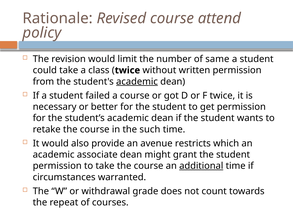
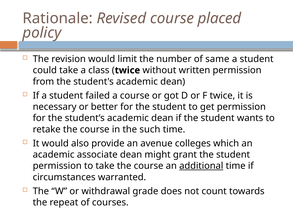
attend: attend -> placed (219, 18)
academic underline: present -> none (137, 81)
restricts: restricts -> colleges (193, 143)
